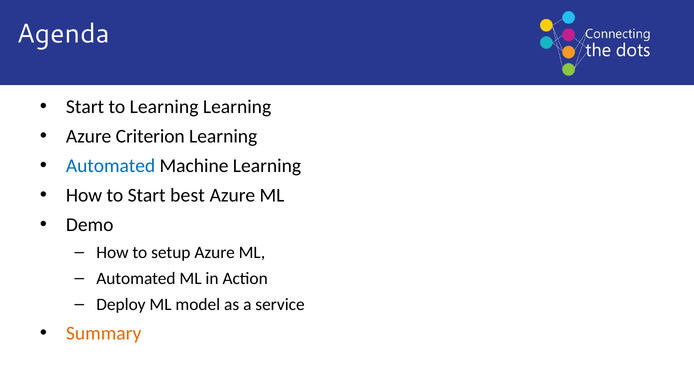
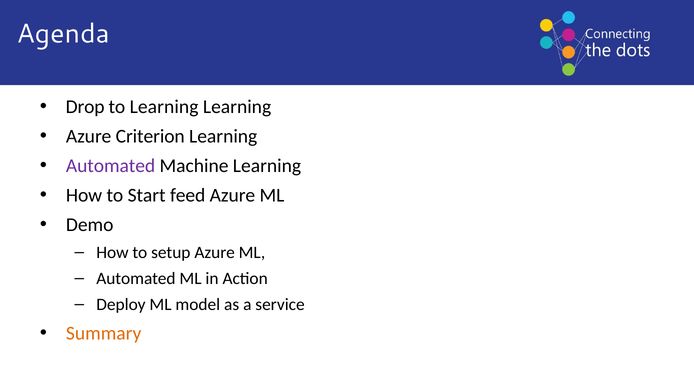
Start: Start -> Drop (85, 107)
Automated colour: blue -> purple (111, 166)
best: best -> feed (188, 196)
